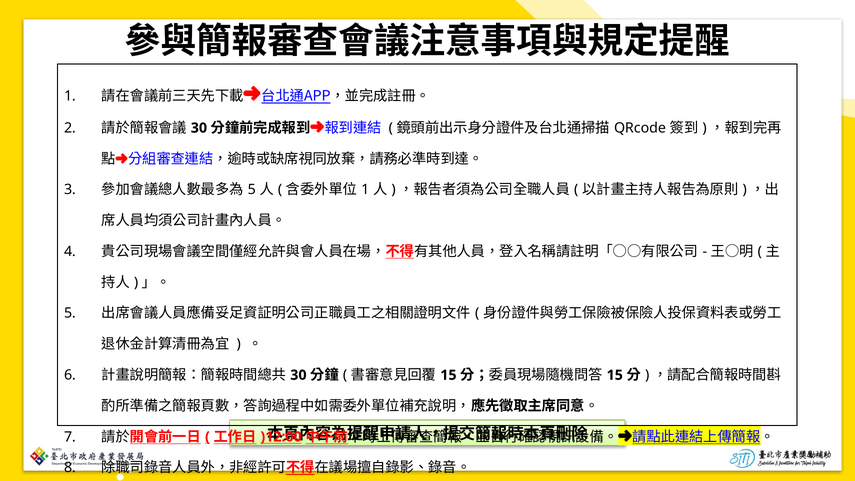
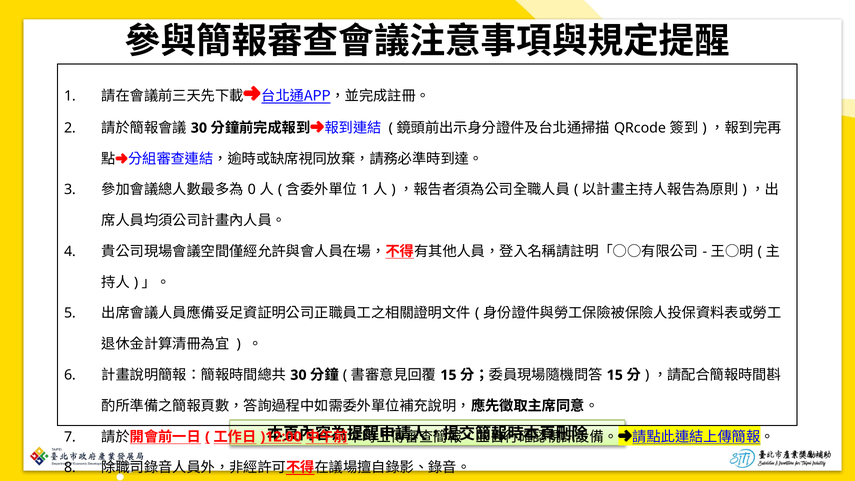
5: 5 -> 0 (252, 190)
